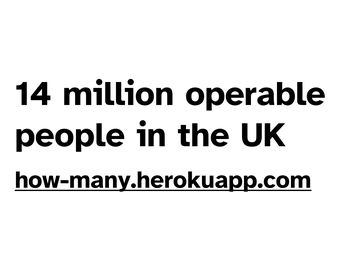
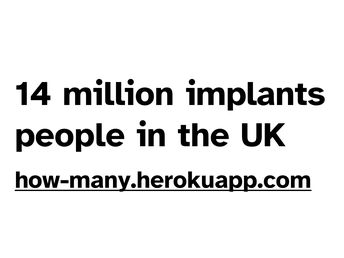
operable: operable -> implants (256, 94)
